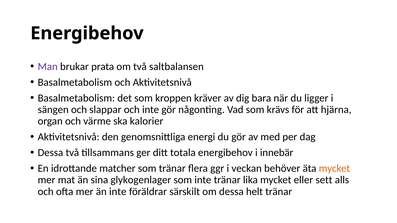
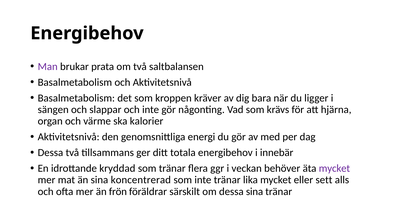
matcher: matcher -> kryddad (117, 169)
mycket colour: orange -> purple (334, 169)
glykogenlager: glykogenlager -> koncentrerad (141, 180)
än inte: inte -> frön (118, 192)
dessa helt: helt -> sina (255, 192)
